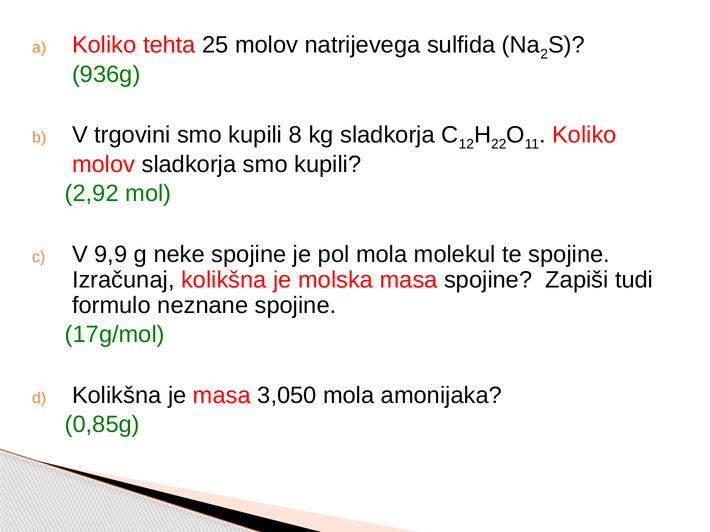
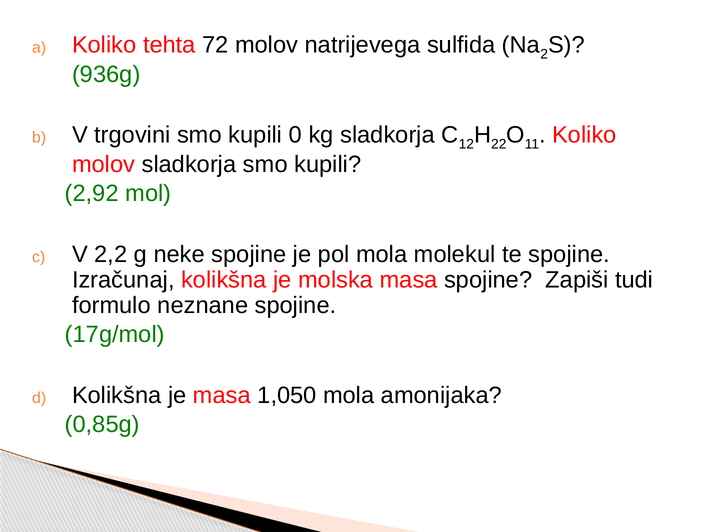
25: 25 -> 72 (215, 45)
8: 8 -> 0 (295, 135)
9,9: 9,9 -> 2,2 (111, 254)
3,050: 3,050 -> 1,050 (287, 396)
